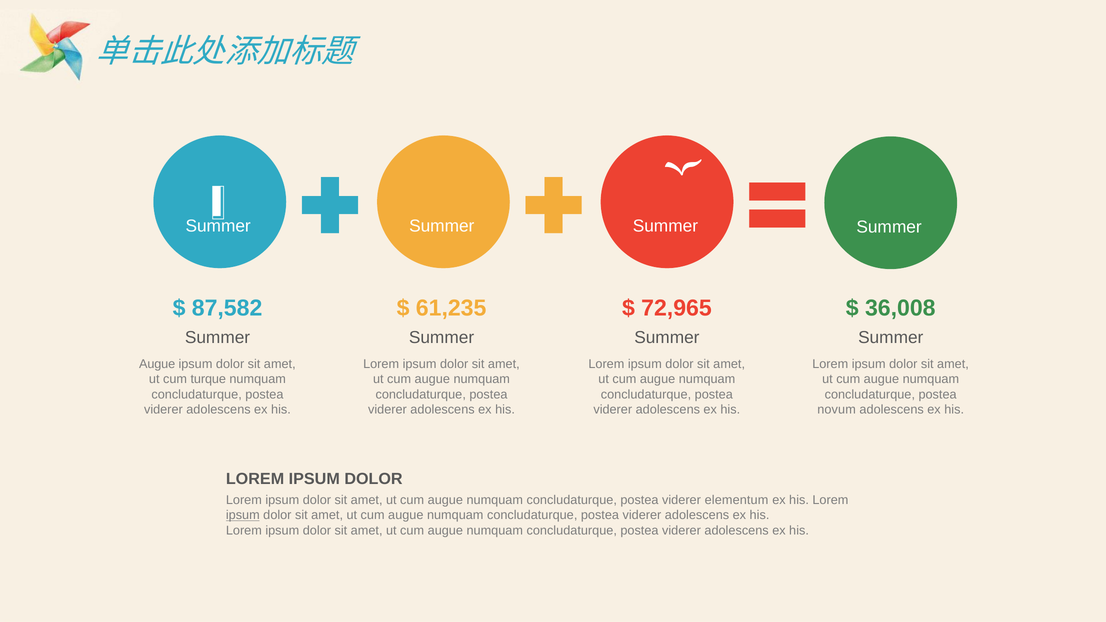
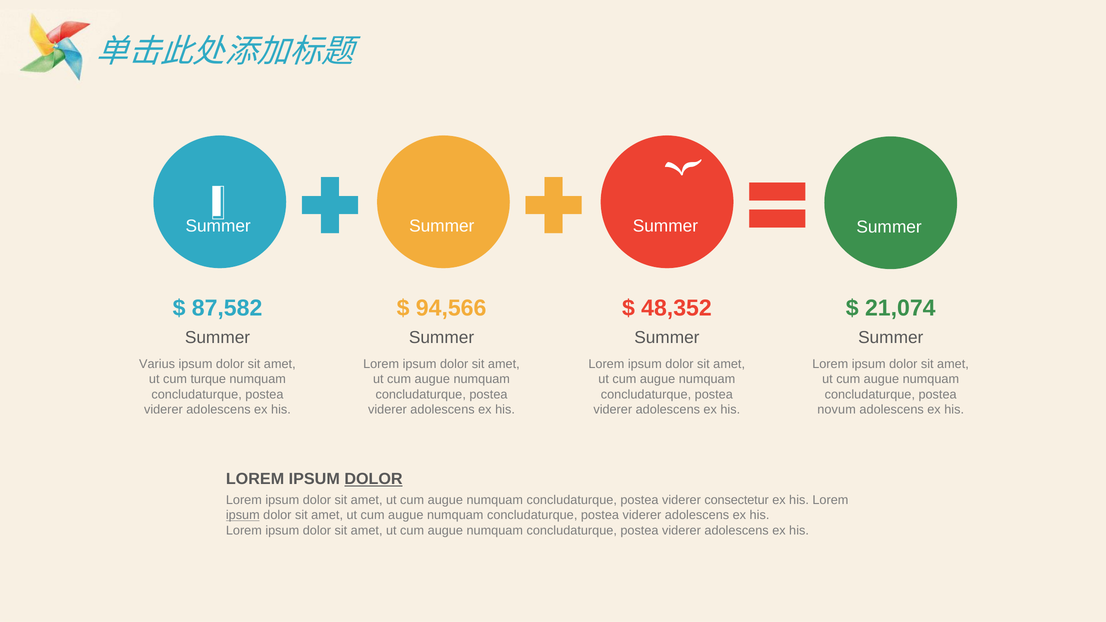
61,235: 61,235 -> 94,566 (451, 308)
72,965: 72,965 -> 48,352 (676, 308)
36,008: 36,008 -> 21,074 (900, 308)
Augue: Augue -> Varius (157, 364)
DOLOR underline: none -> present (374, 479)
elementum: elementum -> consectetur (737, 500)
